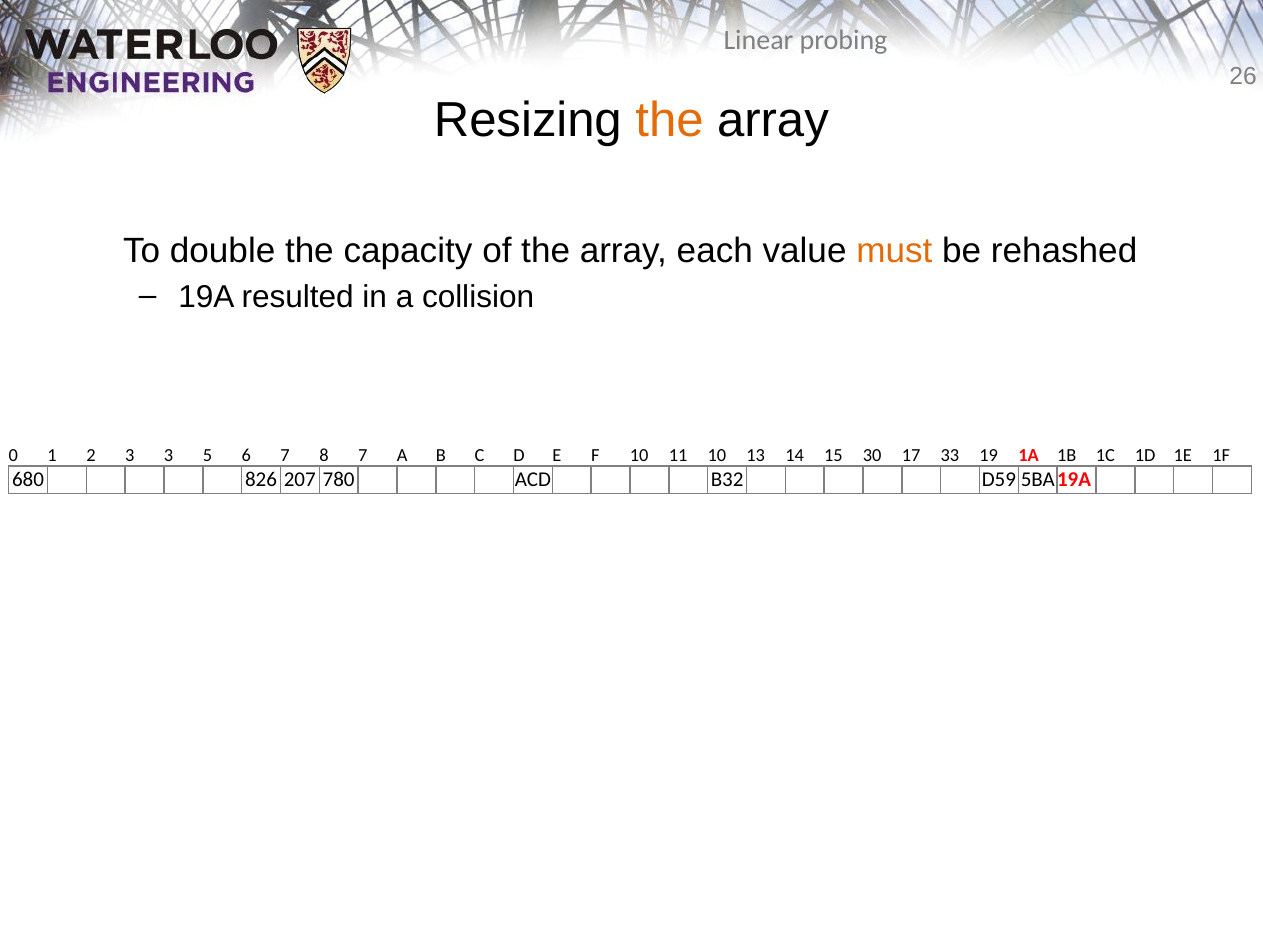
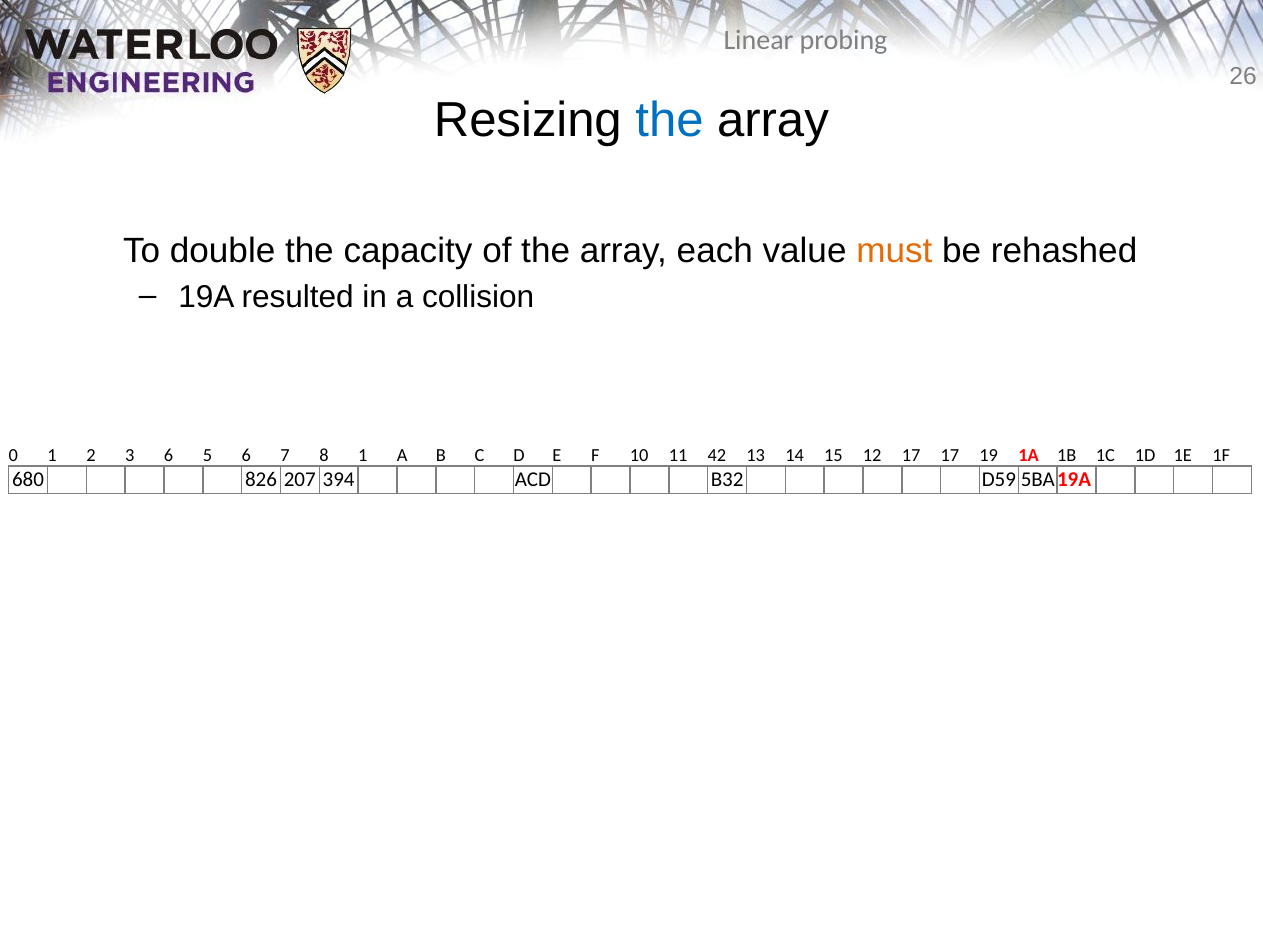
the colour: orange -> blue (670, 120)
3 3: 3 -> 6 (169, 455)
8 7: 7 -> 1 (363, 455)
11 10: 10 -> 42 (717, 455)
30: 30 -> 12 (872, 455)
17 33: 33 -> 17 (950, 455)
780: 780 -> 394 (339, 480)
